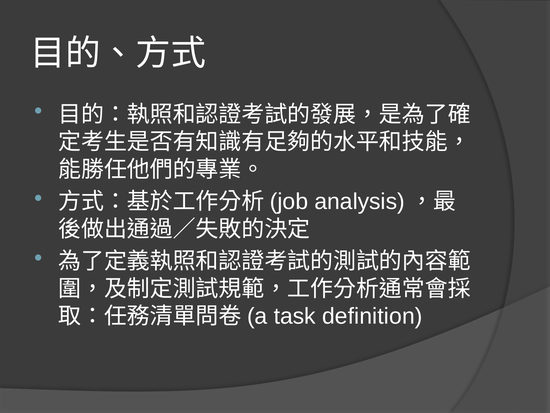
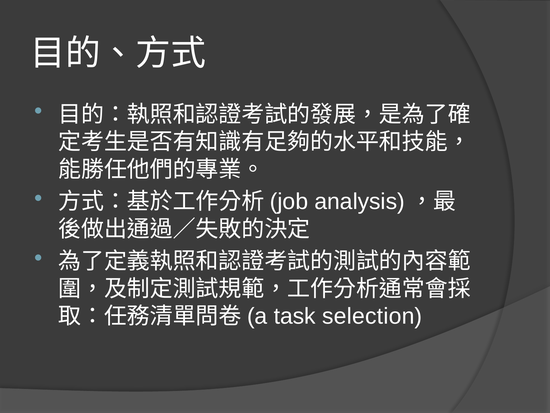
definition: definition -> selection (372, 316)
